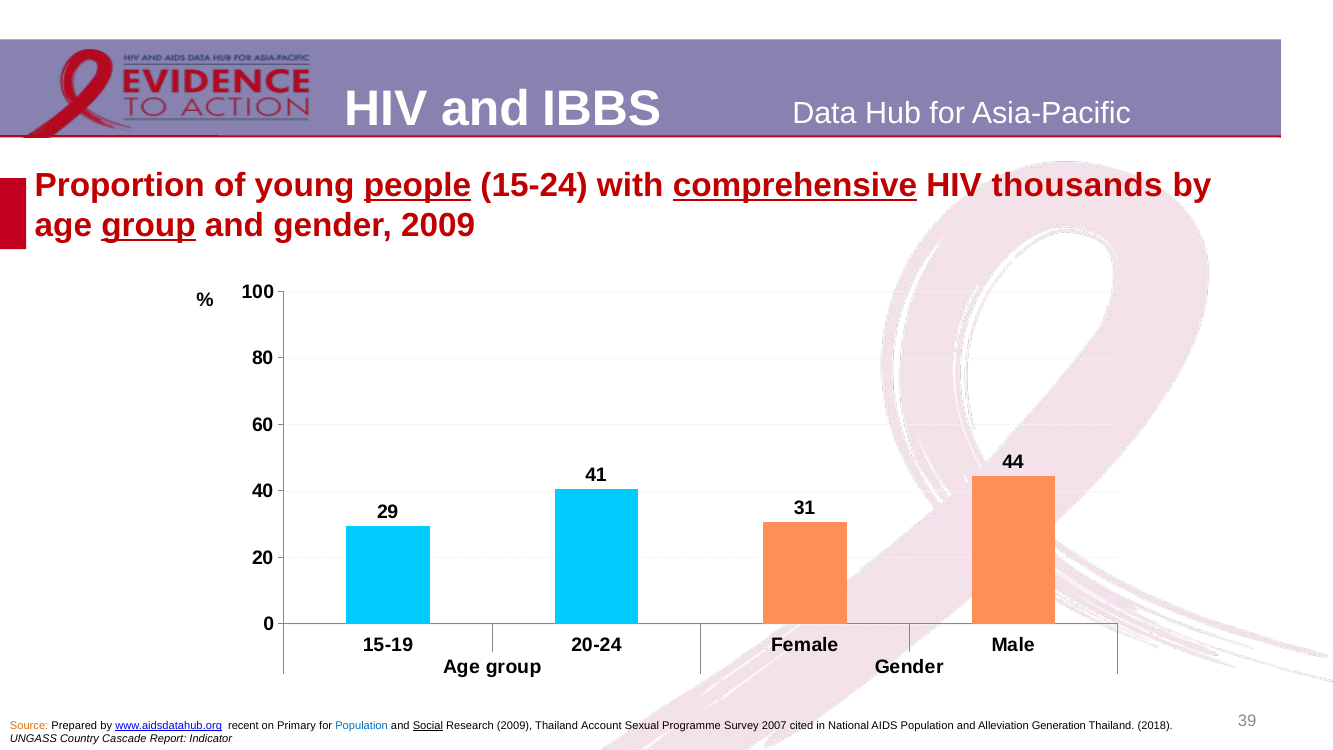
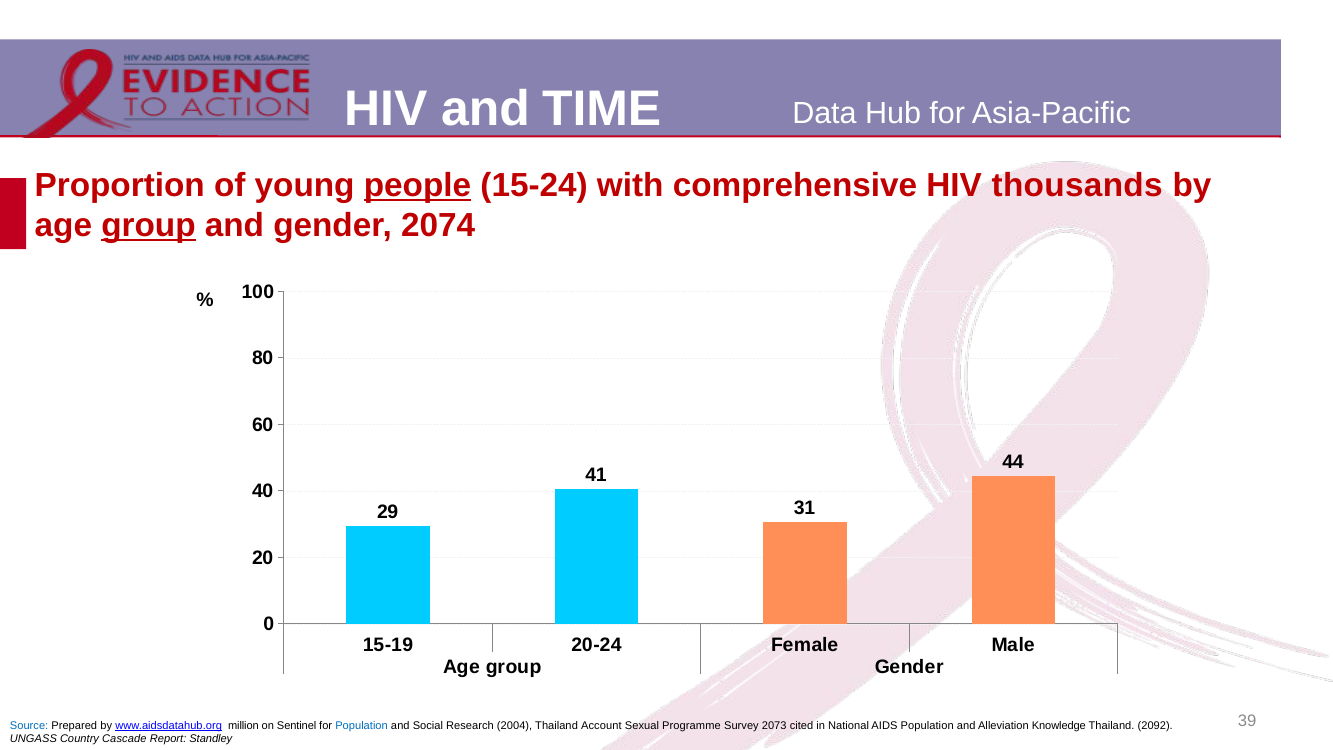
IBBS: IBBS -> TIME (602, 109)
comprehensive underline: present -> none (795, 186)
gender 2009: 2009 -> 2074 (438, 226)
Source colour: orange -> blue (29, 725)
recent: recent -> million (243, 725)
Primary: Primary -> Sentinel (297, 725)
Social underline: present -> none (428, 725)
Research 2009: 2009 -> 2004 (515, 725)
2007: 2007 -> 2073 (774, 725)
Generation: Generation -> Knowledge (1059, 725)
2018: 2018 -> 2092 (1155, 725)
Indicator: Indicator -> Standley (211, 739)
